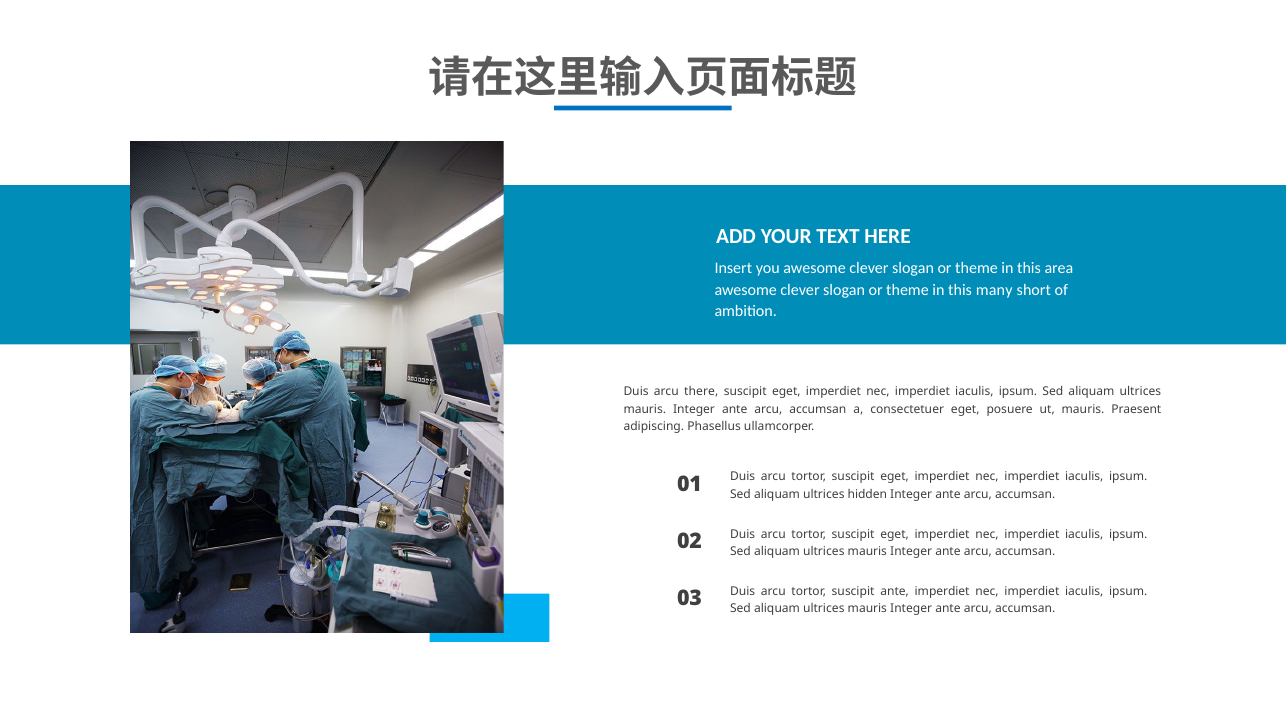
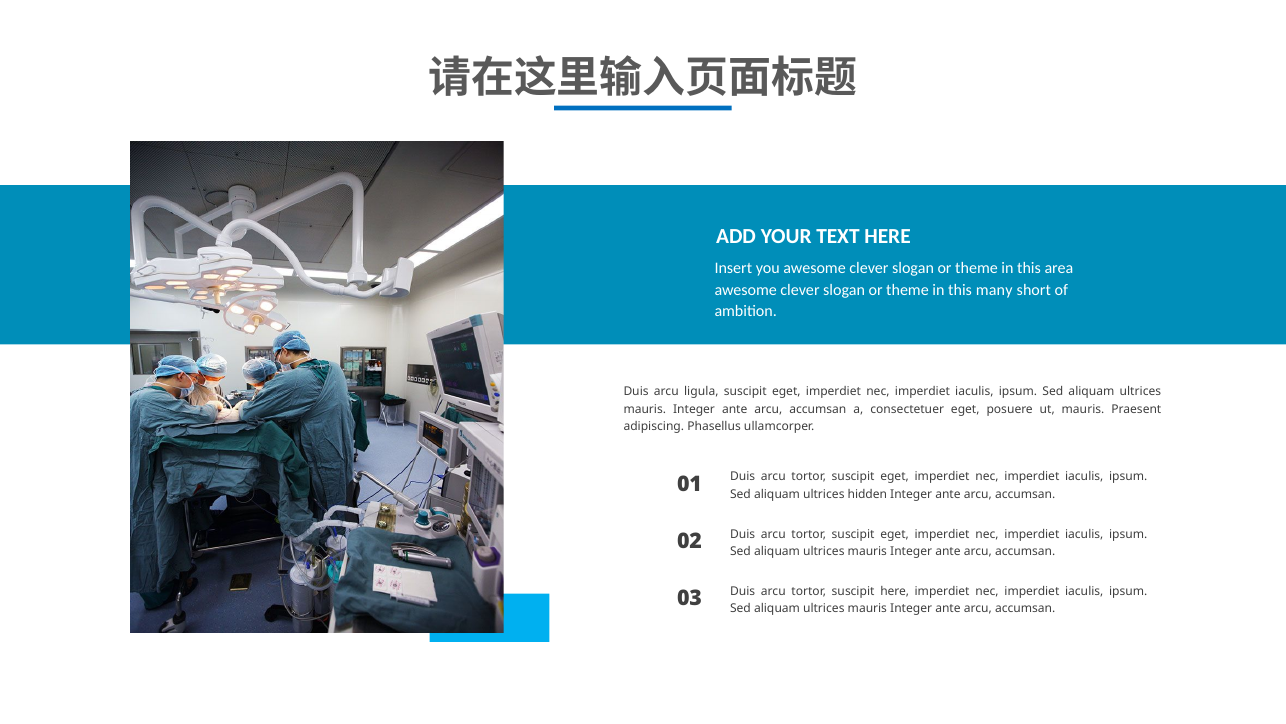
there: there -> ligula (701, 391)
suscipit ante: ante -> here (895, 591)
